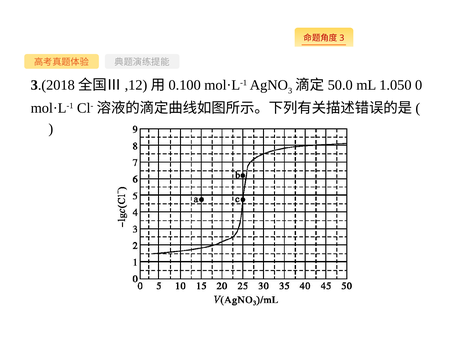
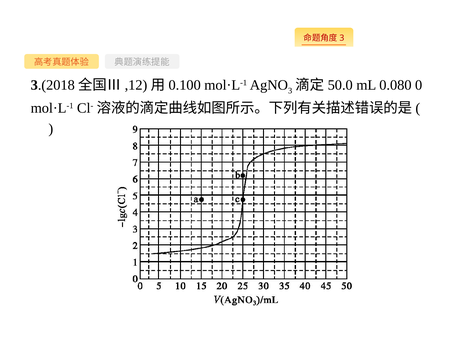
1.050: 1.050 -> 0.080 (395, 85)
